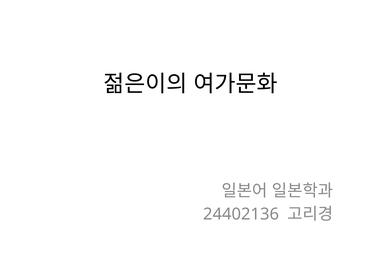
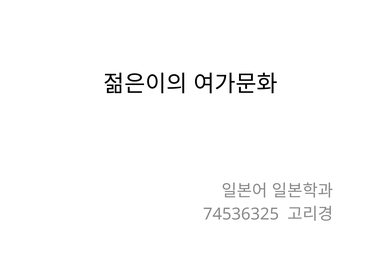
24402136: 24402136 -> 74536325 (241, 214)
